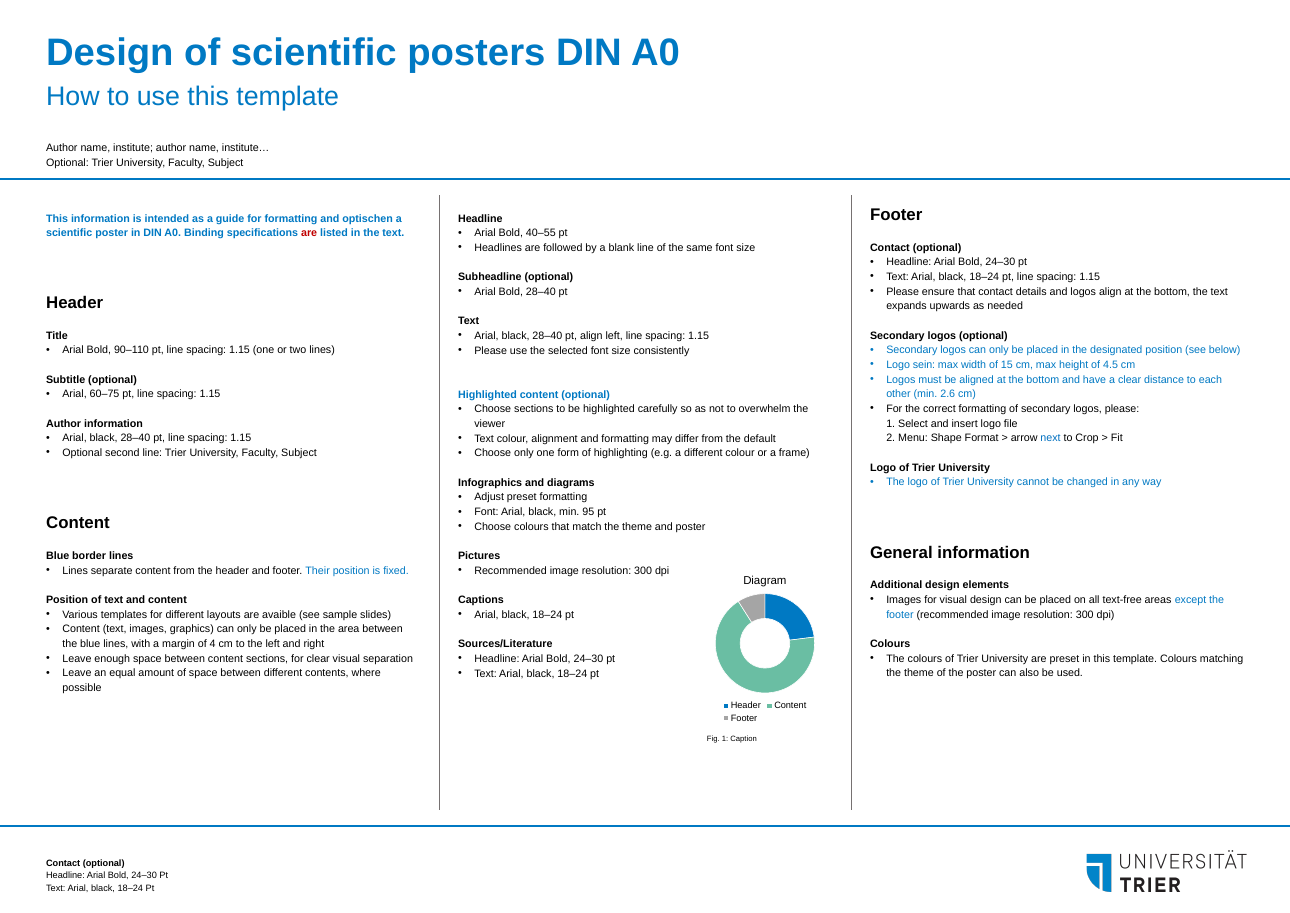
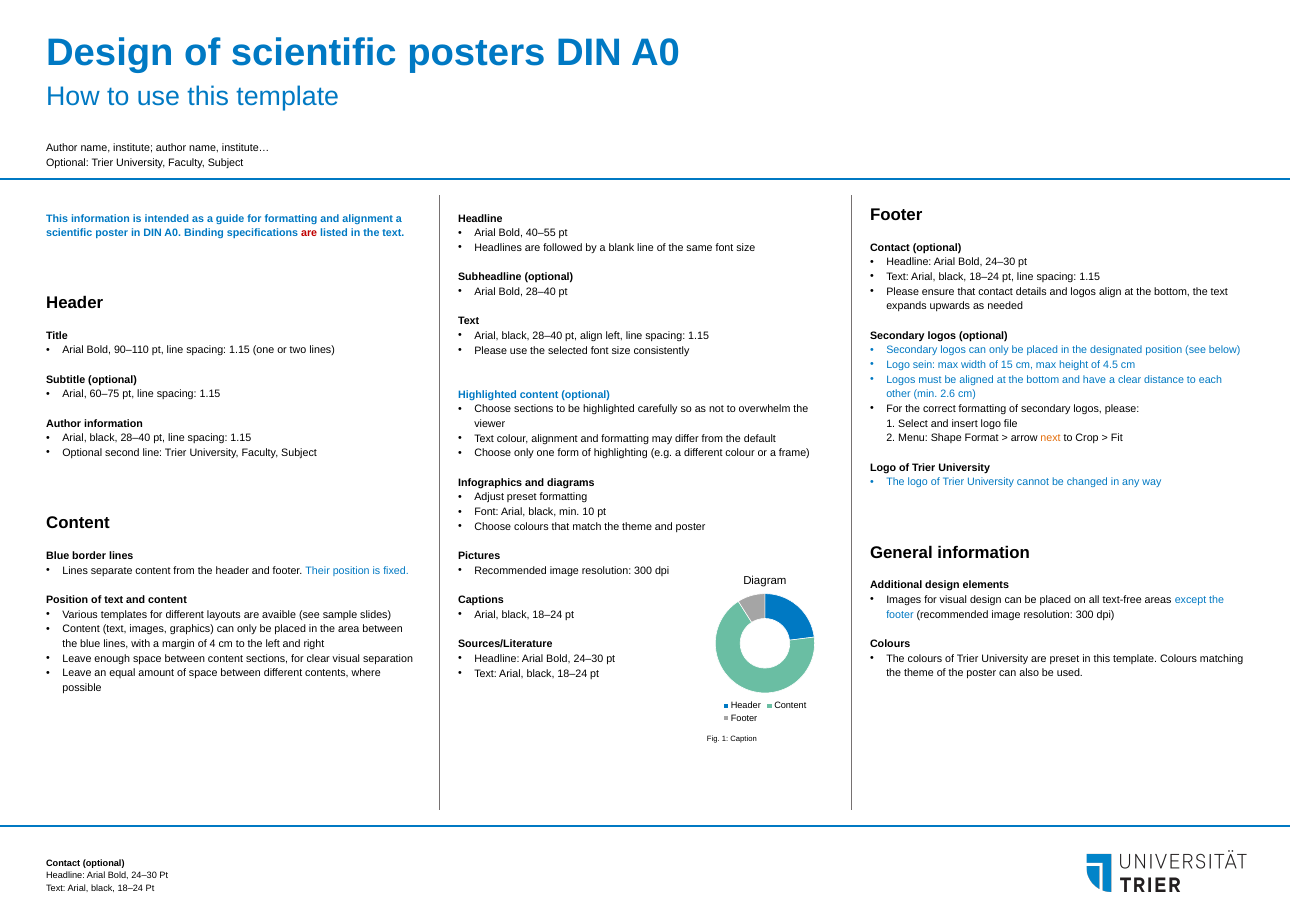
and optischen: optischen -> alignment (368, 218)
next colour: blue -> orange (1051, 438)
95: 95 -> 10 (588, 512)
